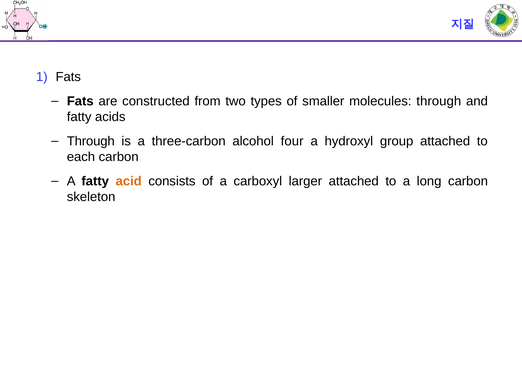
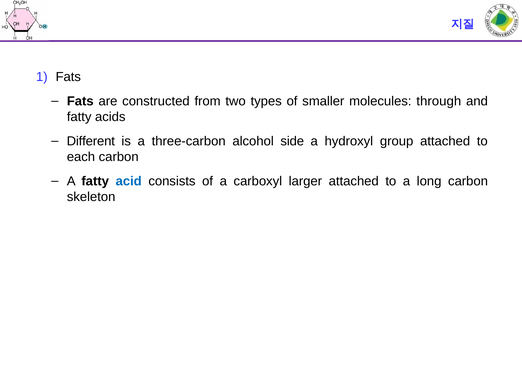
Through: Through -> Different (91, 141)
four: four -> side (292, 141)
acid colour: orange -> blue (129, 181)
